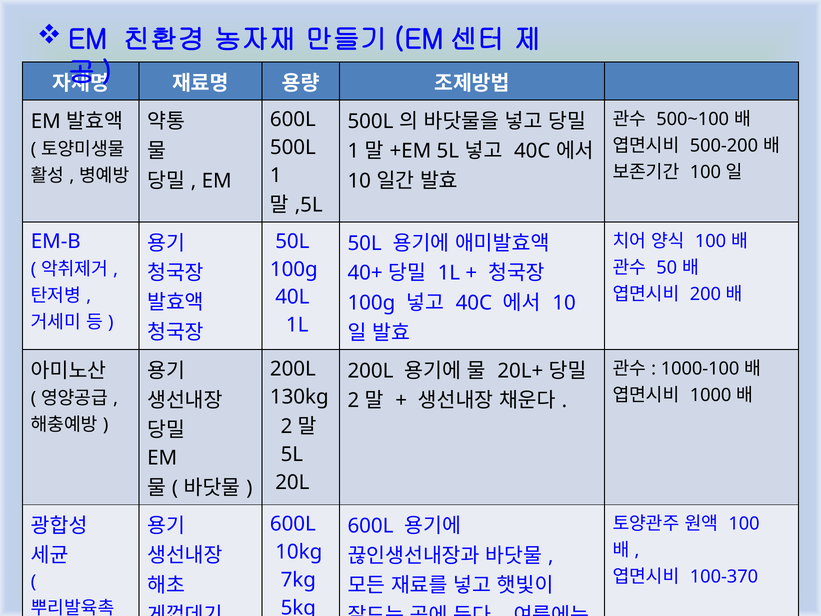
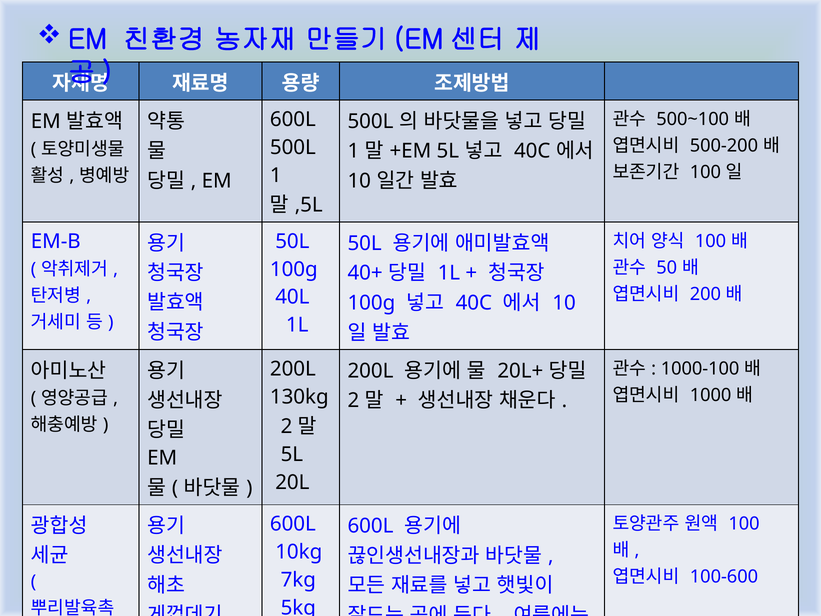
100-370: 100-370 -> 100-600 (724, 577)
